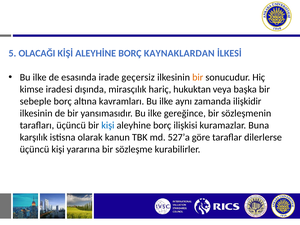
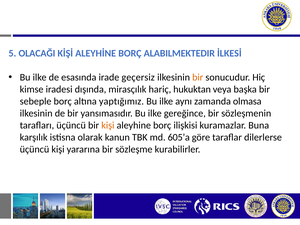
KAYNAKLARDAN: KAYNAKLARDAN -> ALABILMEKTEDIR (179, 53)
kavramları: kavramları -> yaptığımız (121, 101)
ilişkidir: ilişkidir -> olmasa (247, 101)
kişi colour: blue -> orange (108, 125)
527’a: 527’a -> 605’a (179, 137)
